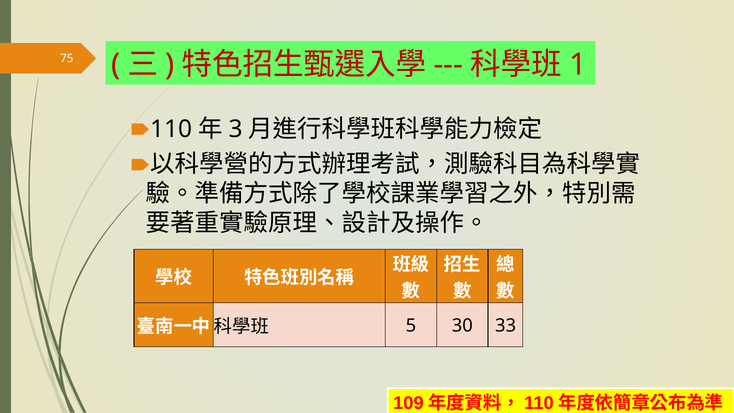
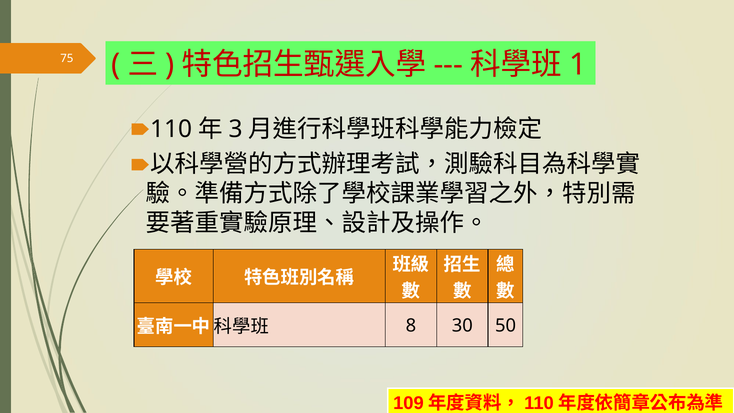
5: 5 -> 8 (411, 326)
33: 33 -> 50 (506, 326)
